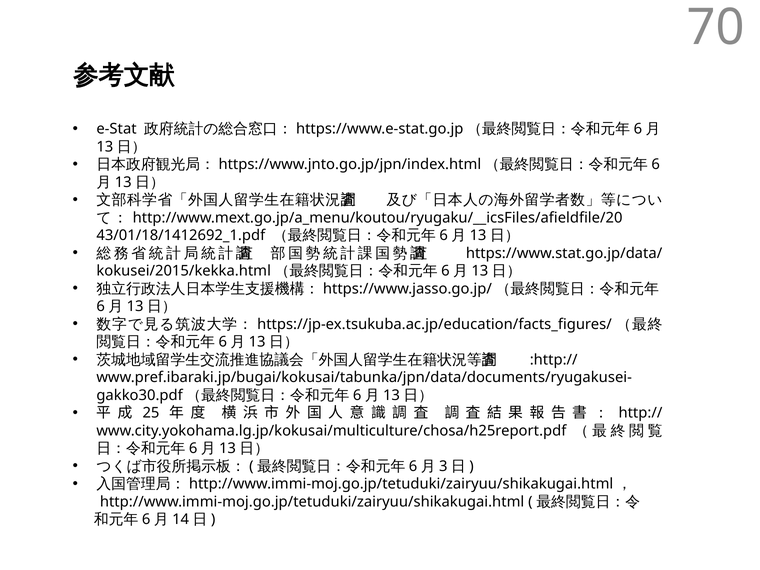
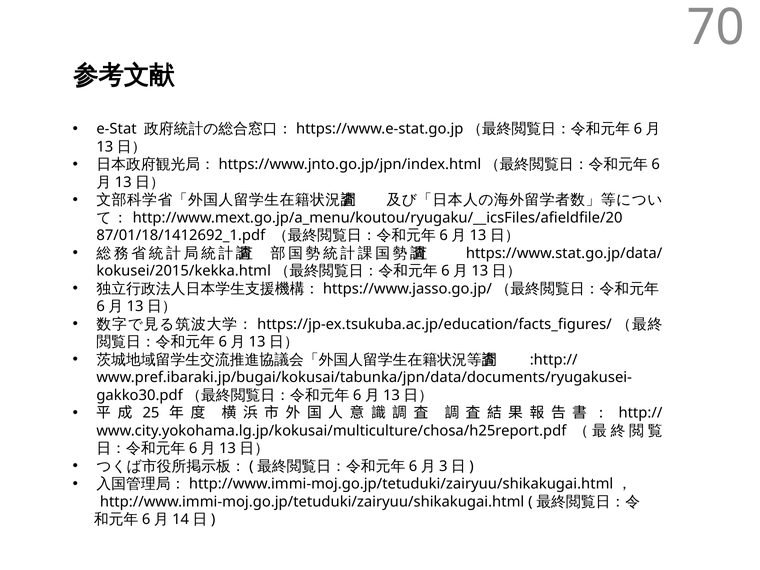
43/01/18/1412692_1.pdf: 43/01/18/1412692_1.pdf -> 87/01/18/1412692_1.pdf (181, 236)
